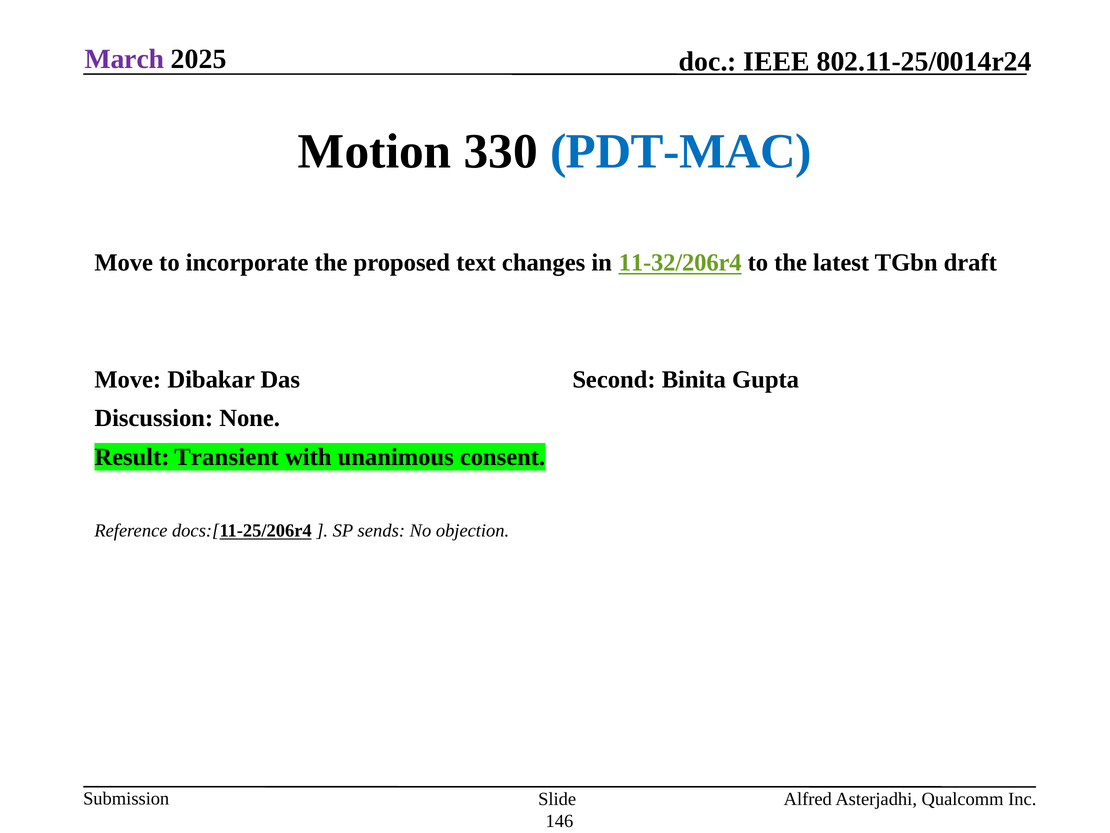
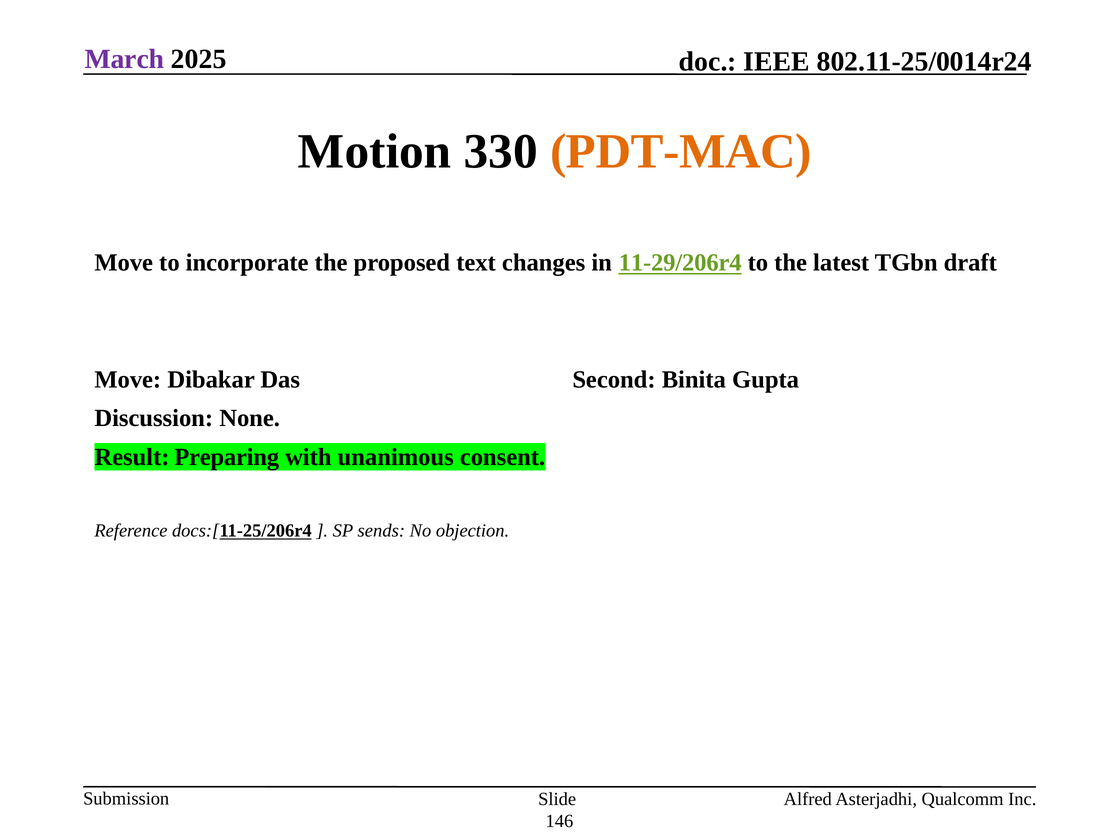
PDT-MAC colour: blue -> orange (681, 151)
11-32/206r4: 11-32/206r4 -> 11-29/206r4 (680, 263)
Transient: Transient -> Preparing (227, 457)
